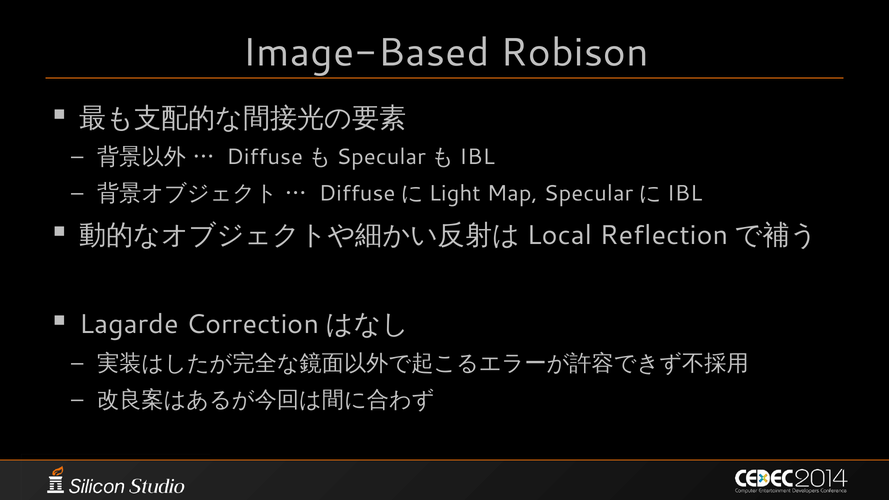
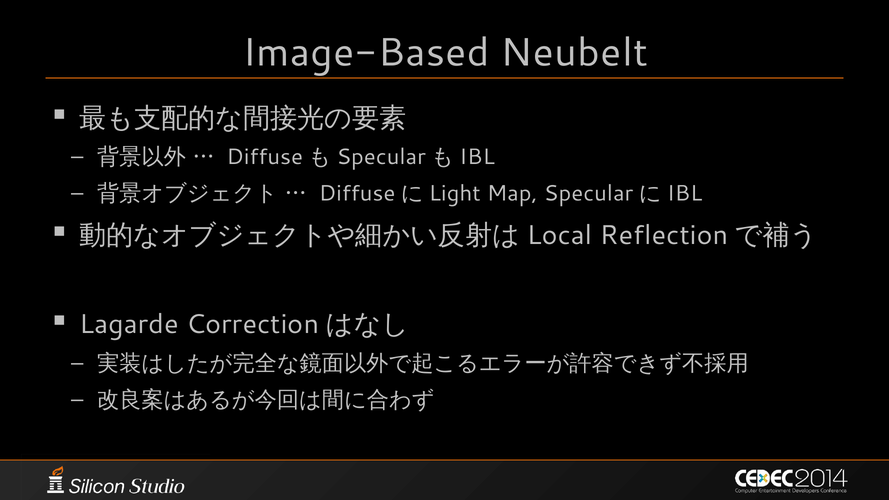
Robison: Robison -> Neubelt (574, 53)
